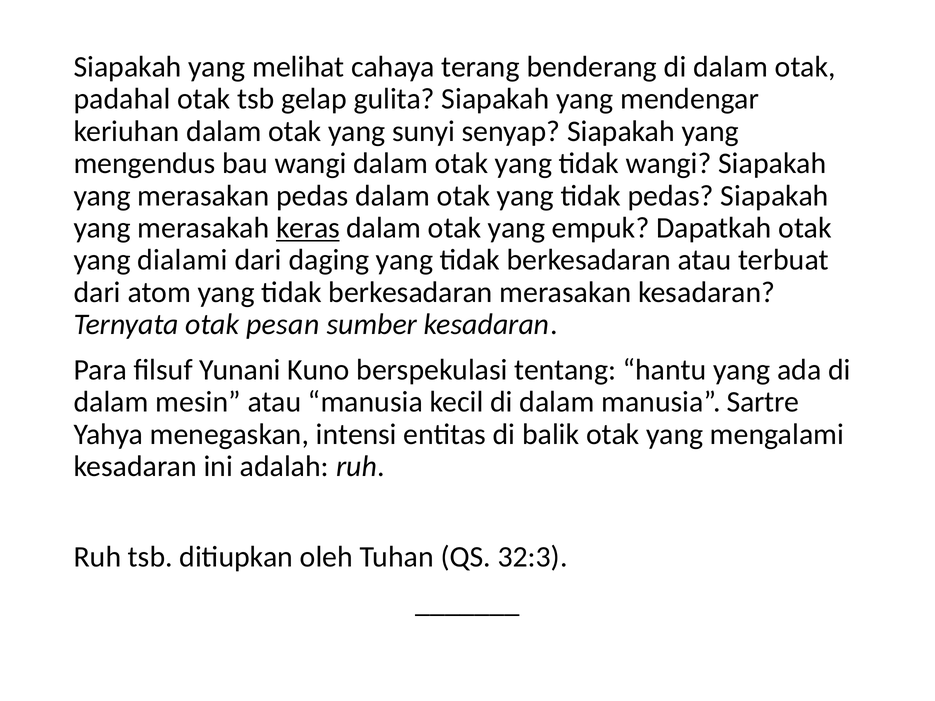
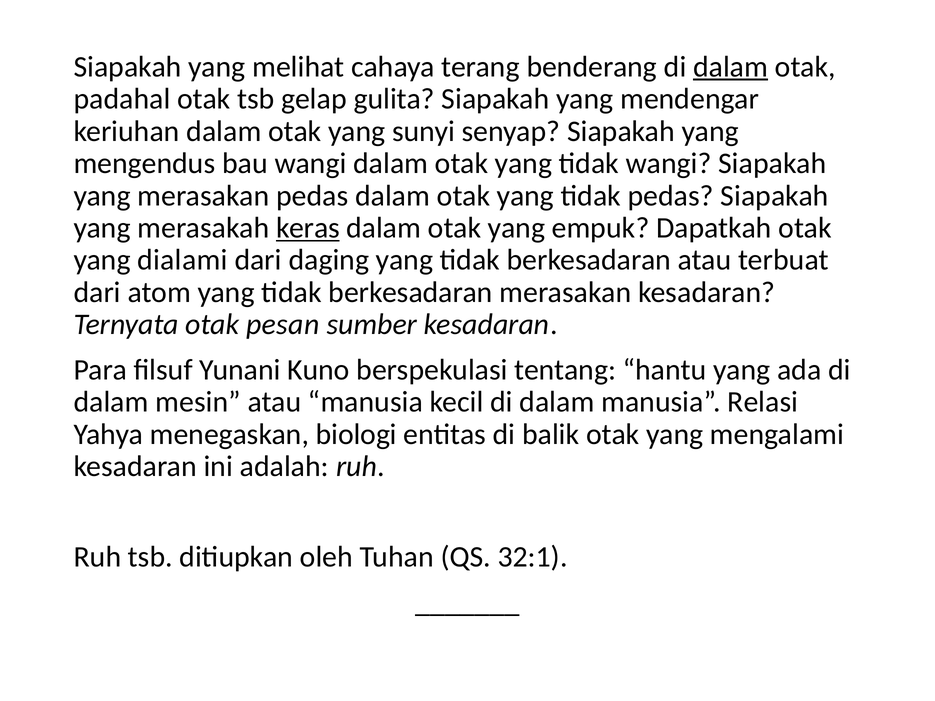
dalam underline: none -> present (731, 67)
Sartre: Sartre -> Relasi (763, 402)
intensi: intensi -> biologi (356, 434)
32:3: 32:3 -> 32:1 (533, 557)
